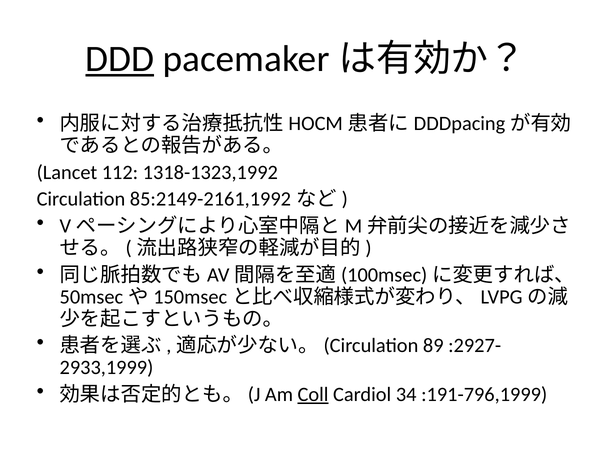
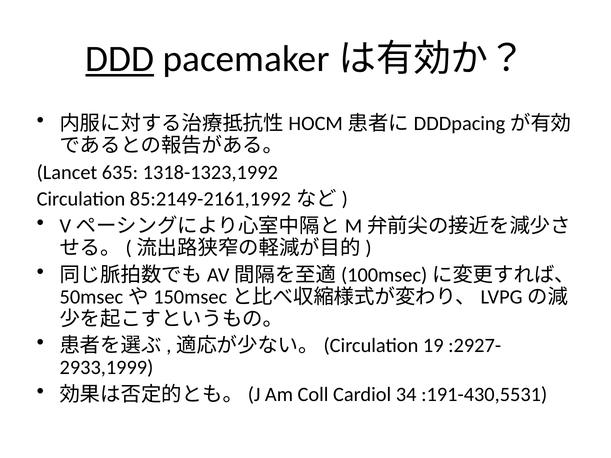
112: 112 -> 635 (120, 172)
89: 89 -> 19 (433, 346)
Coll underline: present -> none (313, 395)
:191-796,1999: :191-796,1999 -> :191-430,5531 (484, 395)
